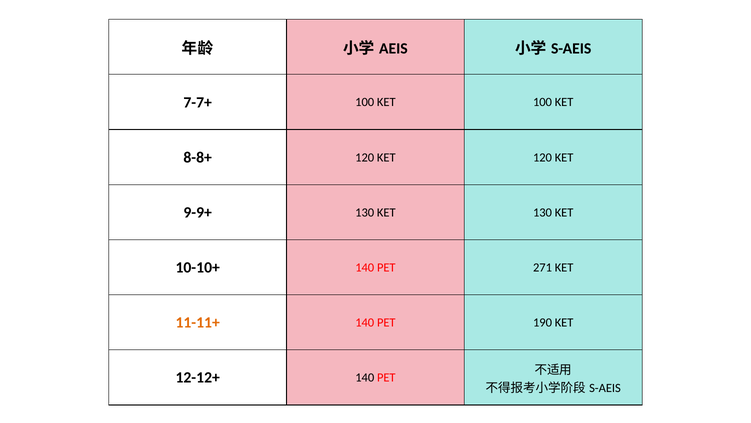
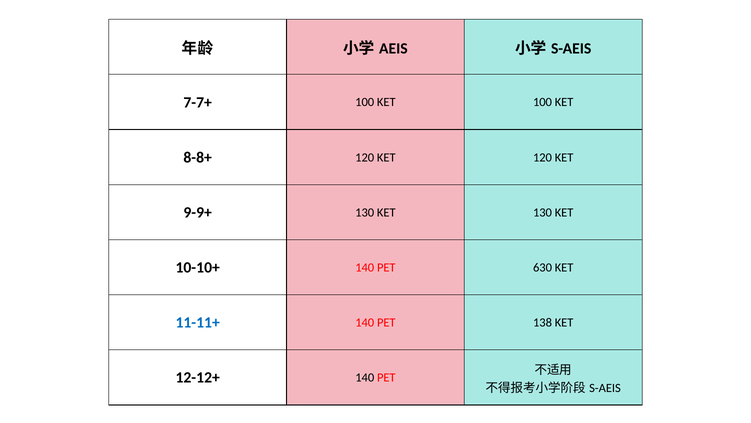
271: 271 -> 630 (543, 267)
11-11+ colour: orange -> blue (198, 322)
190: 190 -> 138 (543, 322)
